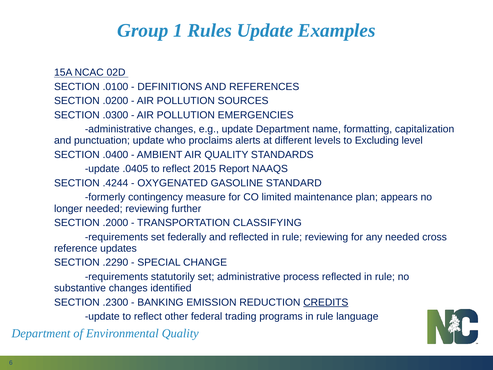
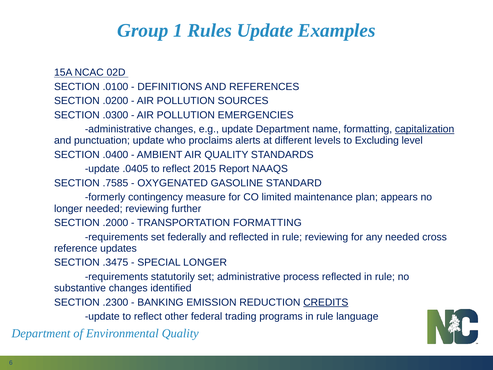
capitalization underline: none -> present (425, 129)
.4244: .4244 -> .7585 (115, 183)
TRANSPORTATION CLASSIFYING: CLASSIFYING -> FORMATTING (267, 223)
.2290: .2290 -> .3475 (115, 262)
SPECIAL CHANGE: CHANGE -> LONGER (205, 262)
